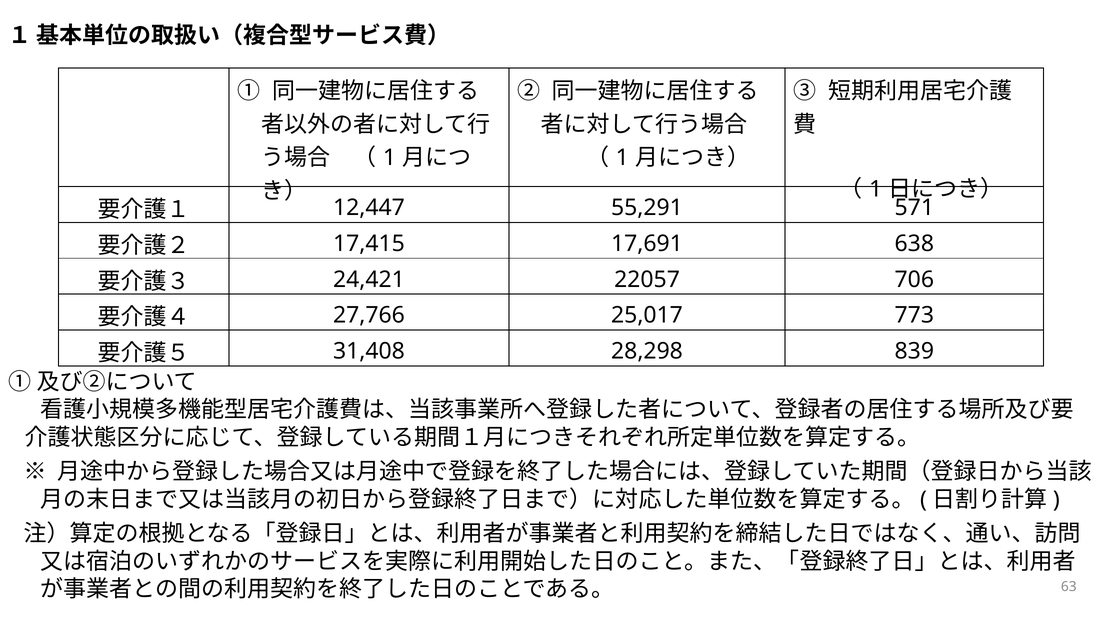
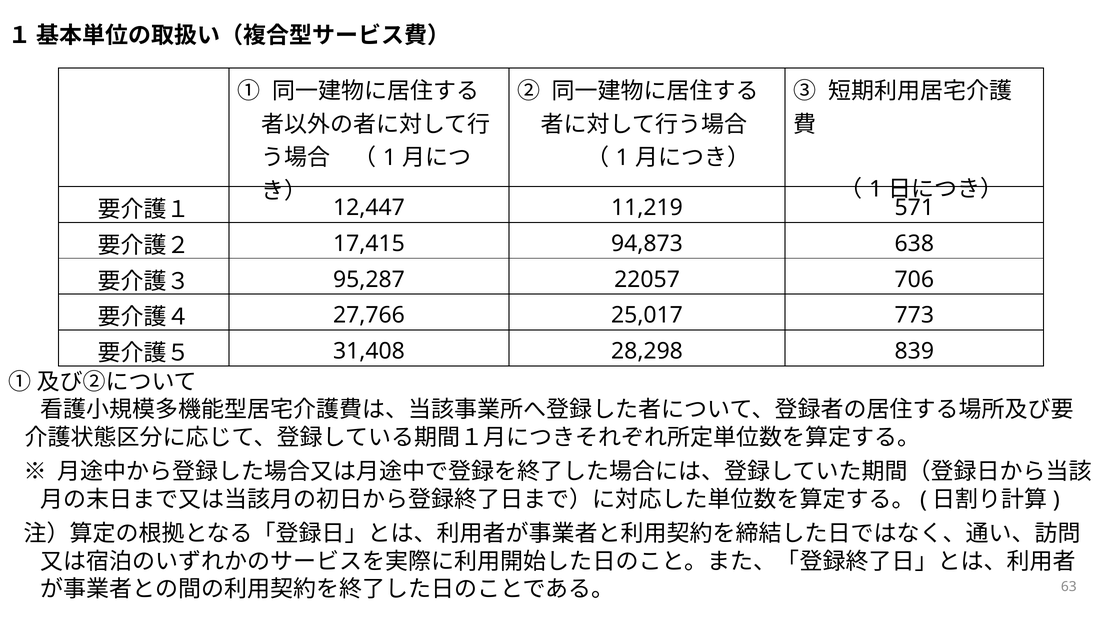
55,291: 55,291 -> 11,219 (647, 208)
17,691: 17,691 -> 94,873 (647, 244)
24,421: 24,421 -> 95,287 (369, 279)
